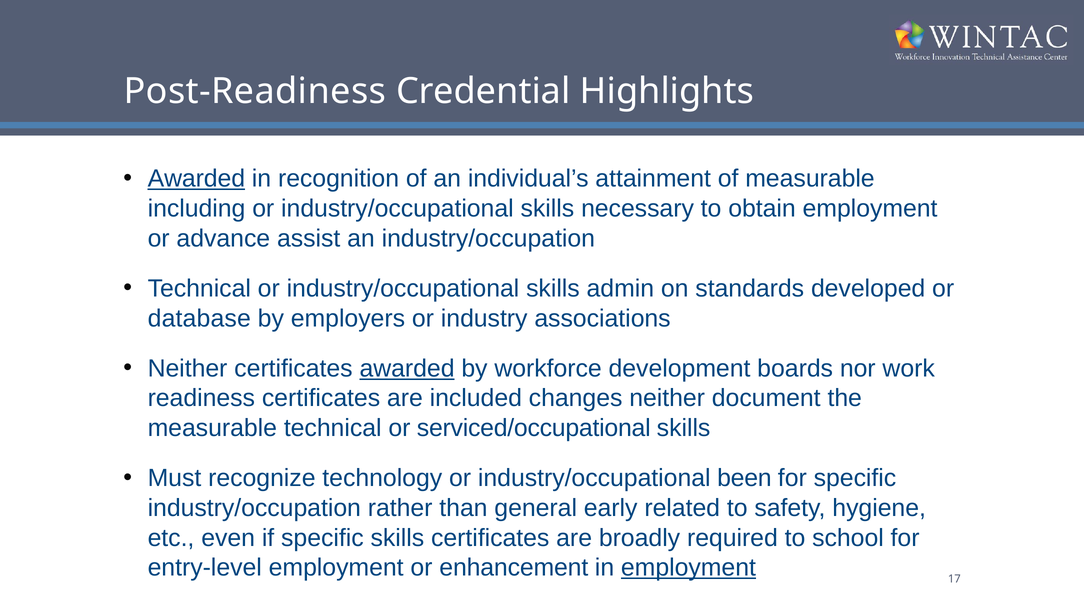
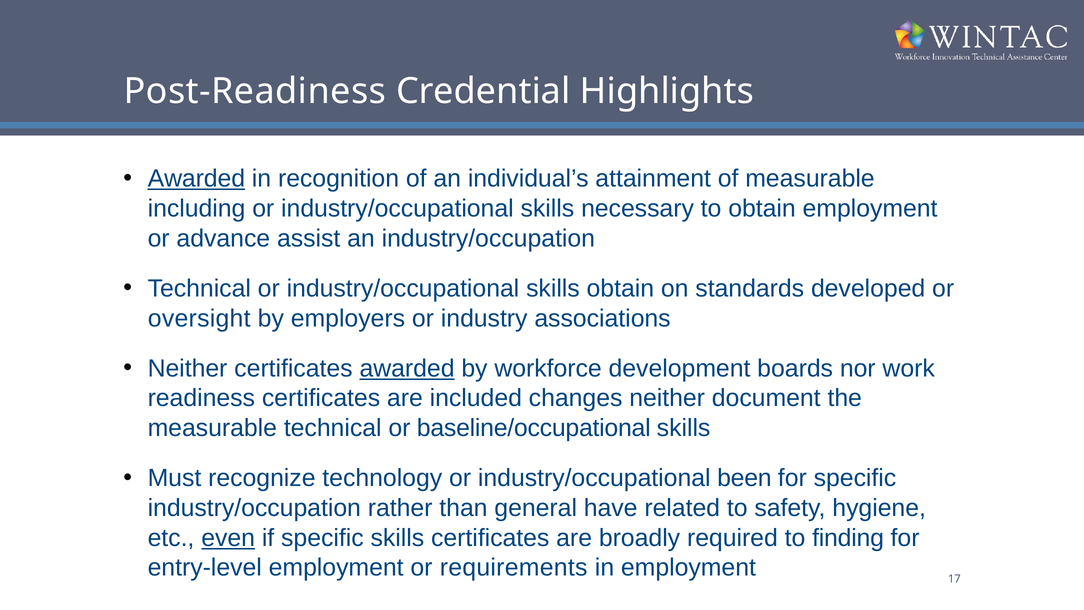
skills admin: admin -> obtain (620, 288)
database: database -> oversight (199, 318)
serviced/occupational: serviced/occupational -> baseline/occupational (534, 428)
early: early -> have (611, 508)
even underline: none -> present (228, 538)
school: school -> finding (848, 538)
enhancement: enhancement -> requirements (514, 567)
employment underline: present -> none (688, 567)
